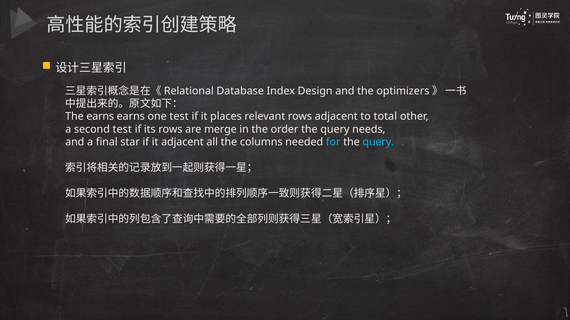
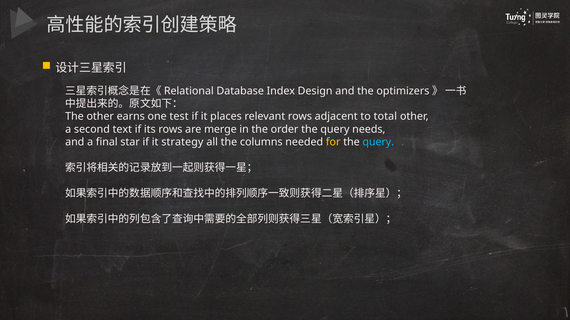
The earns: earns -> other (100, 117)
second test: test -> text (122, 129)
it adjacent: adjacent -> strategy (182, 142)
for colour: light blue -> yellow (333, 142)
